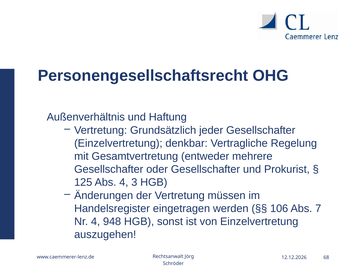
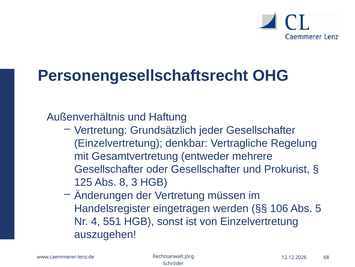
Abs 4: 4 -> 8 (124, 182)
7: 7 -> 5 (318, 208)
948: 948 -> 551 (112, 221)
